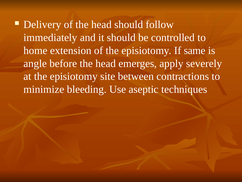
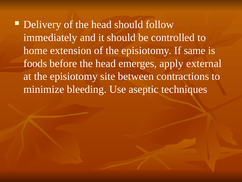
angle: angle -> foods (35, 63)
severely: severely -> external (204, 63)
